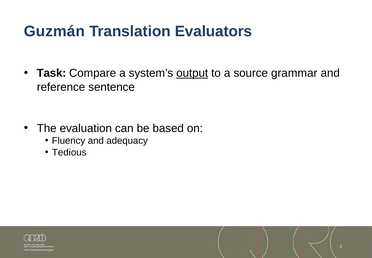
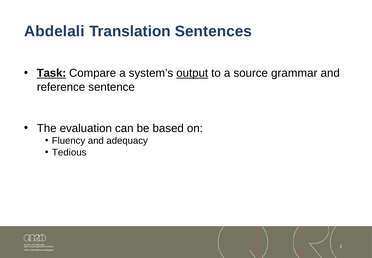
Guzmán: Guzmán -> Abdelali (54, 31)
Evaluators: Evaluators -> Sentences (213, 31)
Task underline: none -> present (51, 73)
